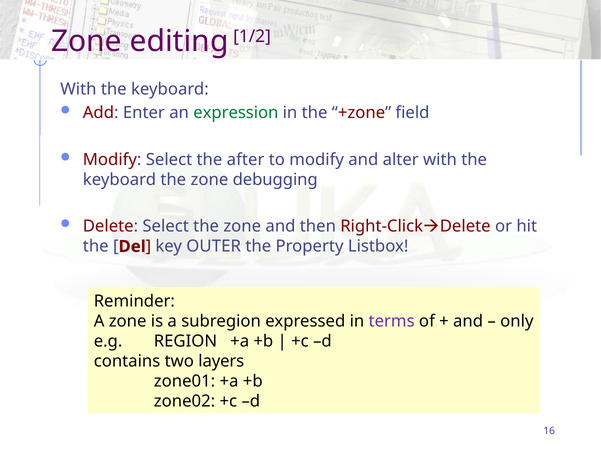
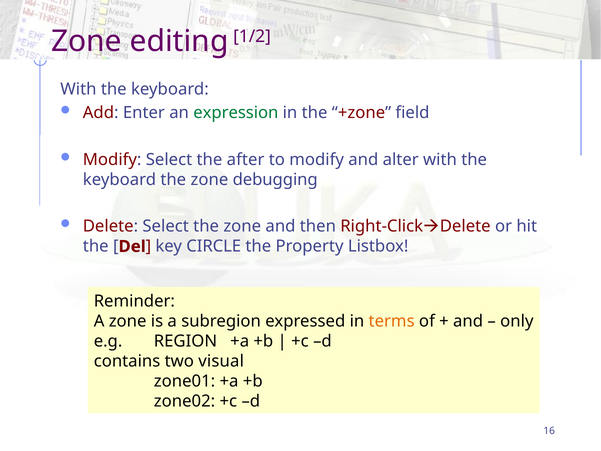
OUTER: OUTER -> CIRCLE (214, 246)
terms colour: purple -> orange (392, 321)
layers: layers -> visual (221, 361)
